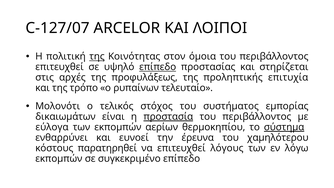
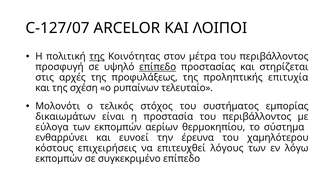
όμοια: όμοια -> μέτρα (203, 56)
επιτευχθεί: επιτευχθεί -> προσφυγή (59, 67)
τρόπο: τρόπο -> σχέση (84, 88)
προστασία underline: present -> none (168, 117)
σύστημα underline: present -> none (284, 127)
παρατηρηθεί: παρατηρηθεί -> επιχειρήσεις (107, 148)
